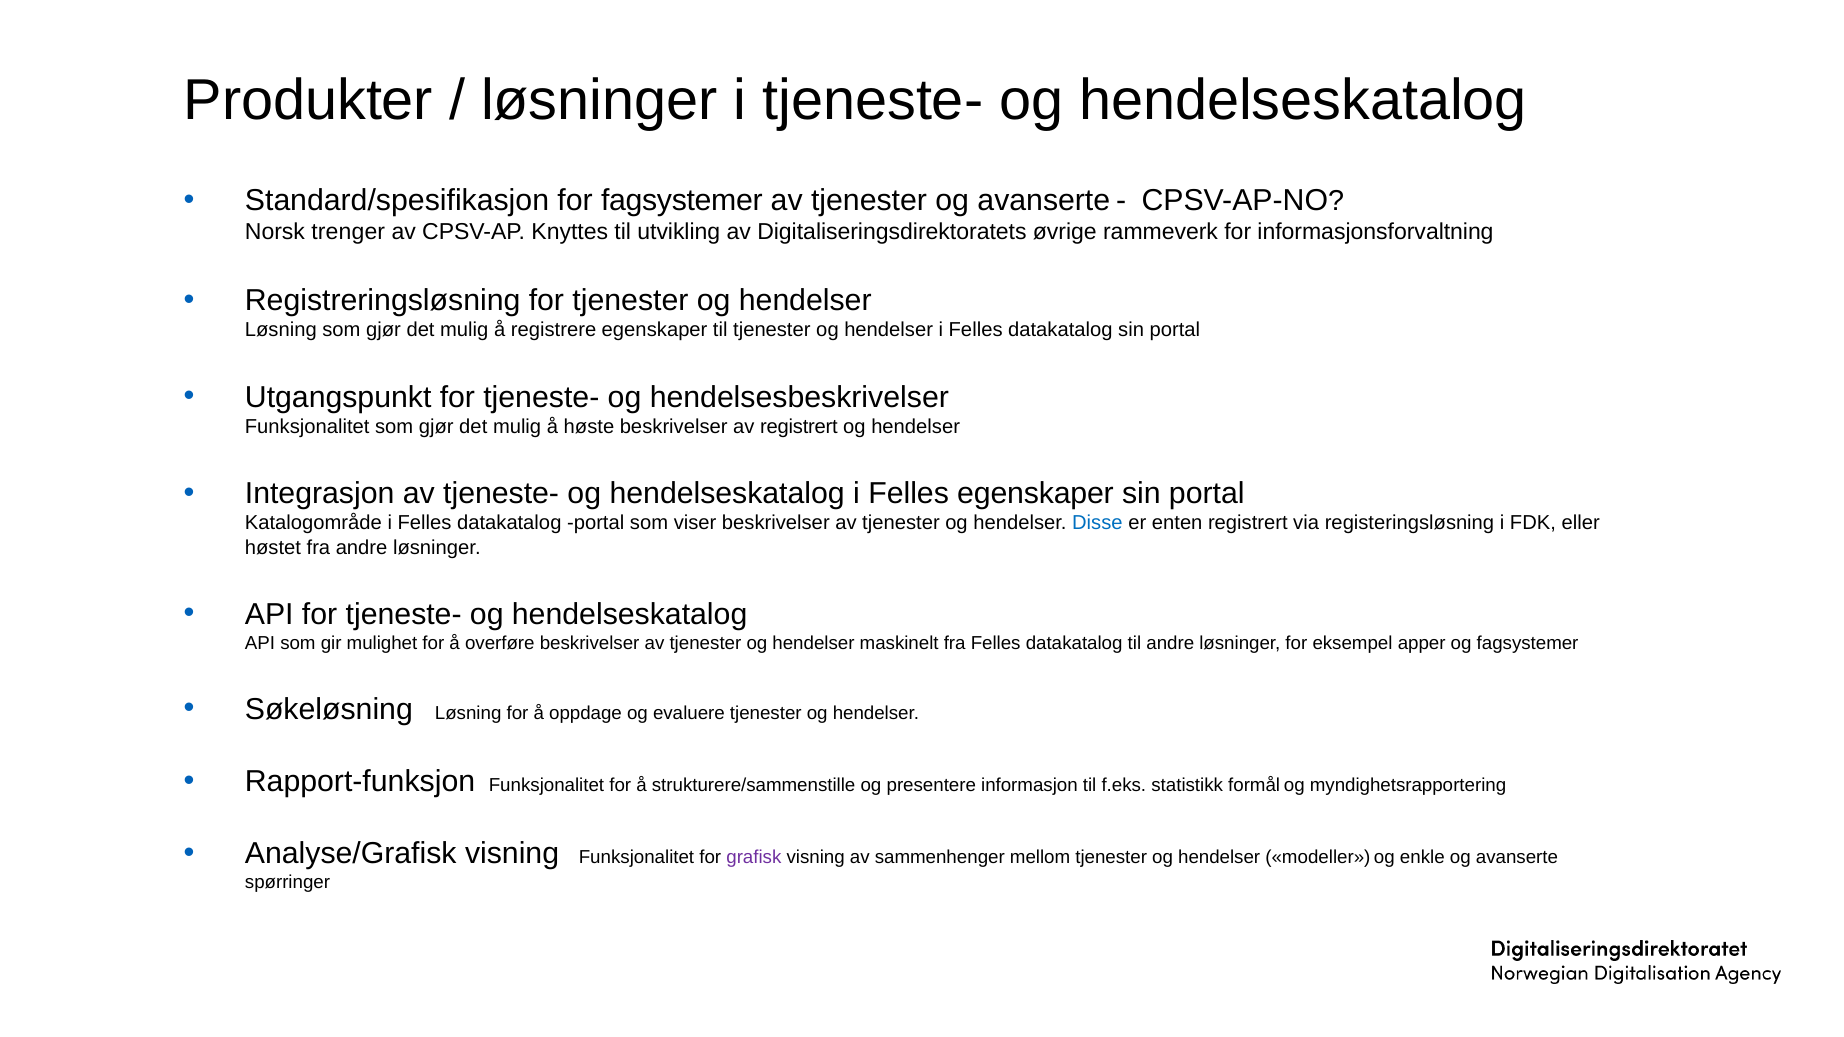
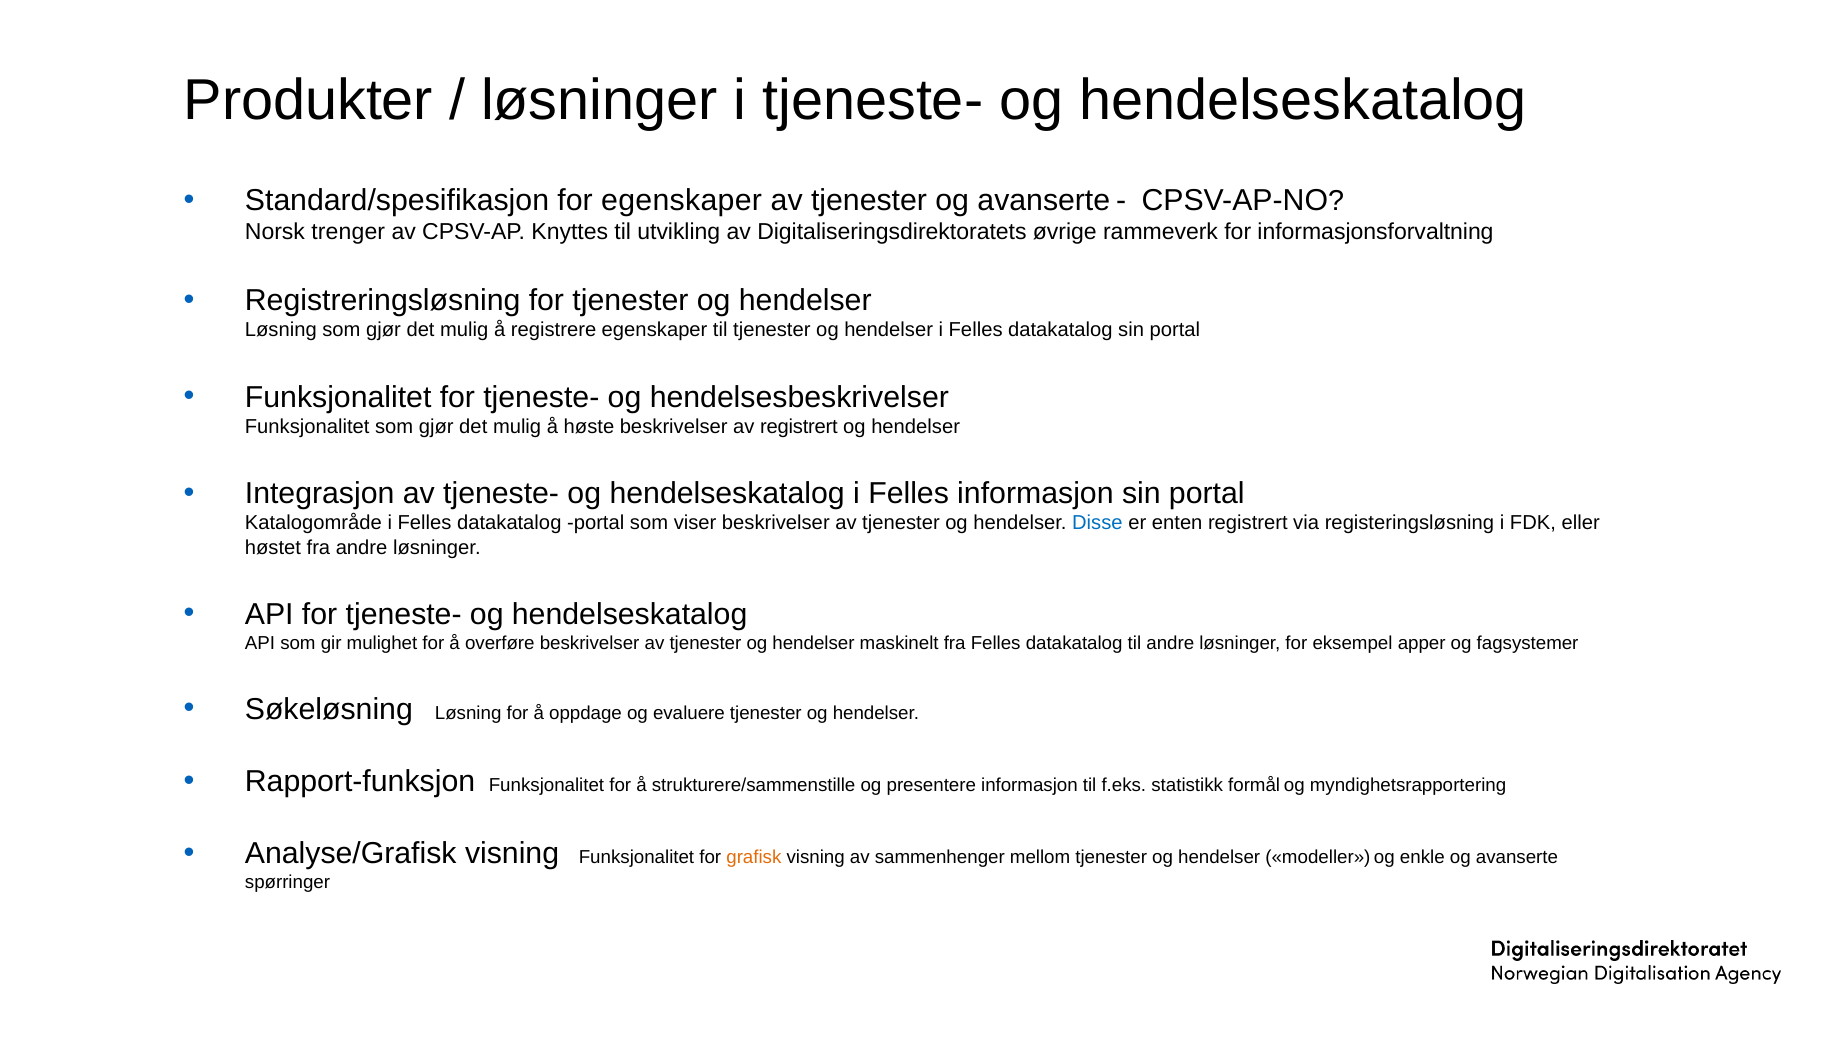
for fagsystemer: fagsystemer -> egenskaper (682, 201)
Utgangspunkt: Utgangspunkt -> Funksjonalitet (338, 397)
Felles egenskaper: egenskaper -> informasjon (1035, 494)
grafisk colour: purple -> orange (754, 858)
